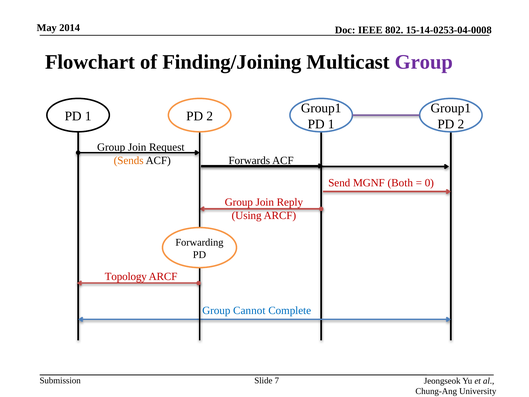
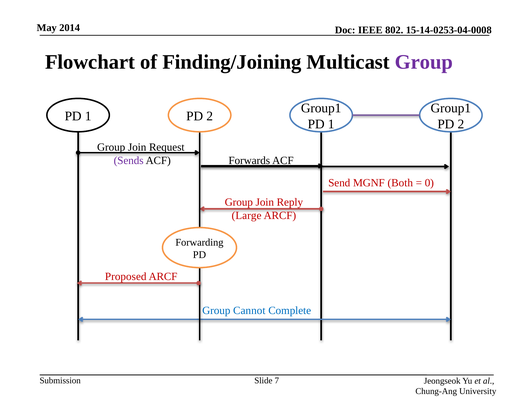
Sends colour: orange -> purple (129, 160)
Using: Using -> Large (247, 215)
Topology: Topology -> Proposed (126, 276)
